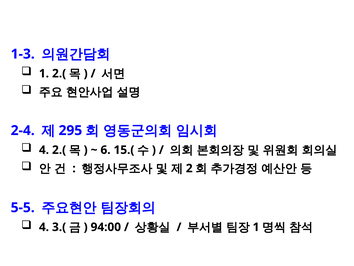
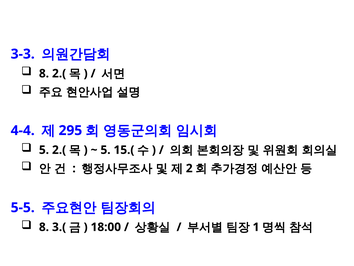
1-3: 1-3 -> 3-3 (23, 54)
1: 1 -> 8 (44, 73)
2-4: 2-4 -> 4-4 (23, 130)
4: 4 -> 5 (44, 150)
6: 6 -> 5 (106, 150)
4: 4 -> 8 (44, 227)
94:00: 94:00 -> 18:00 (106, 227)
